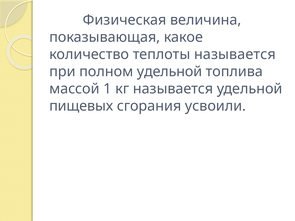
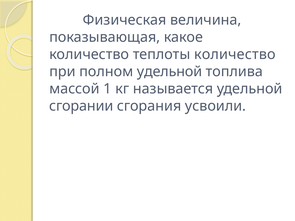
теплоты называется: называется -> количество (235, 54)
пищевых: пищевых -> сгорании (81, 106)
